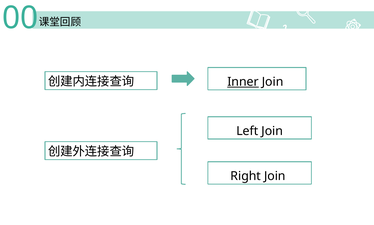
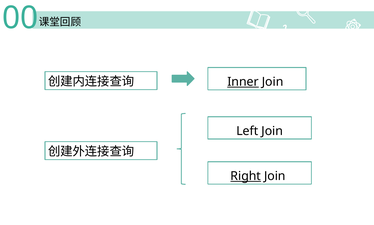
Right underline: none -> present (246, 175)
